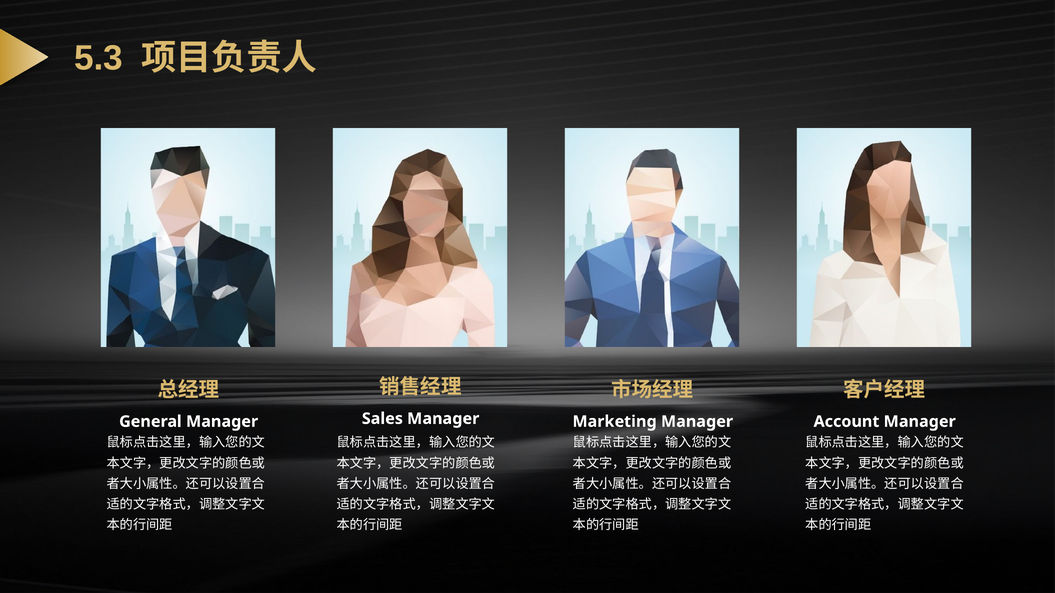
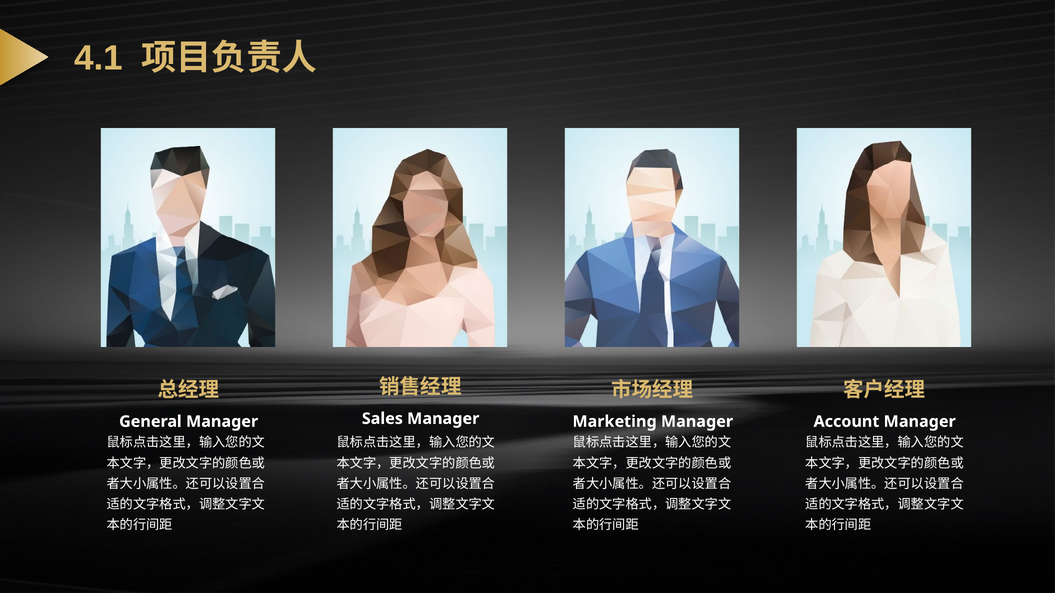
5.3: 5.3 -> 4.1 (99, 58)
